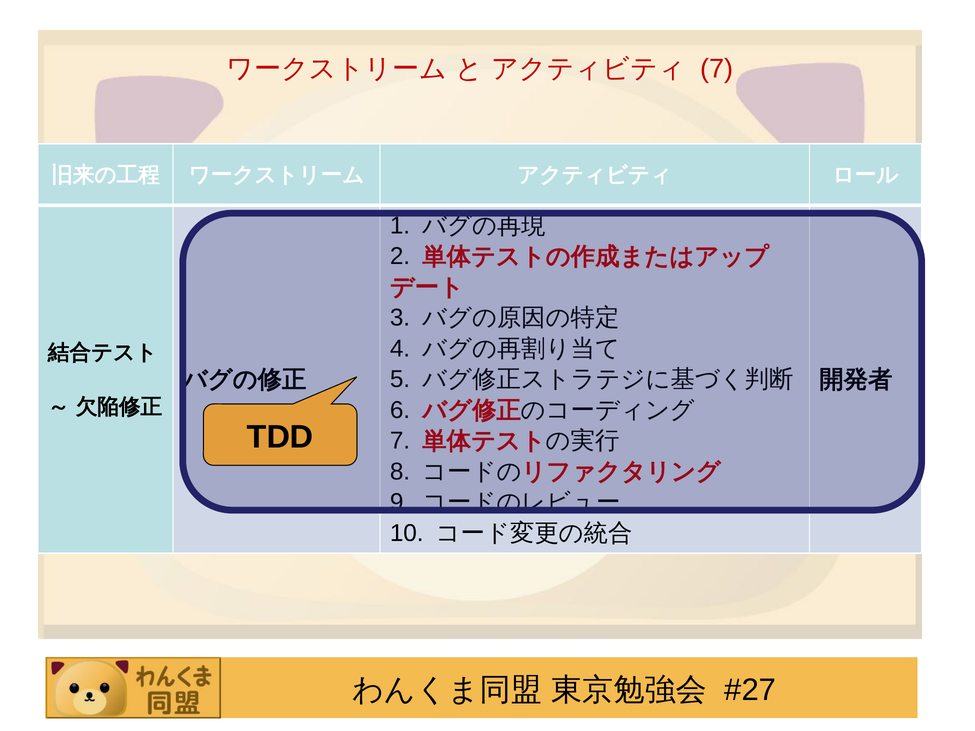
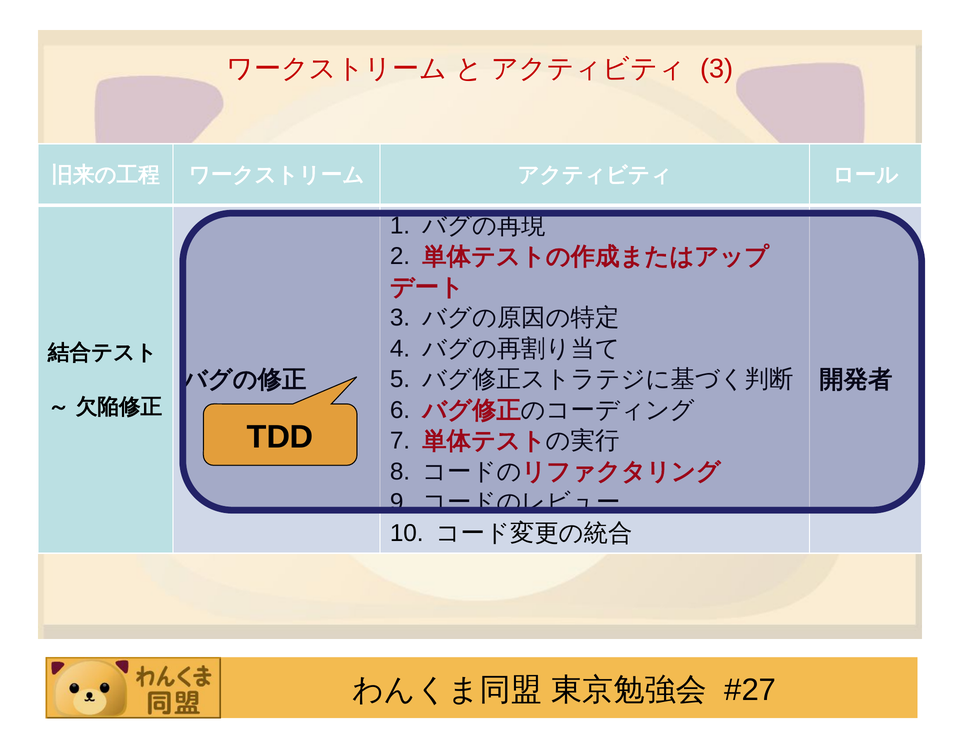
7: 7 -> 3 (717, 69)
